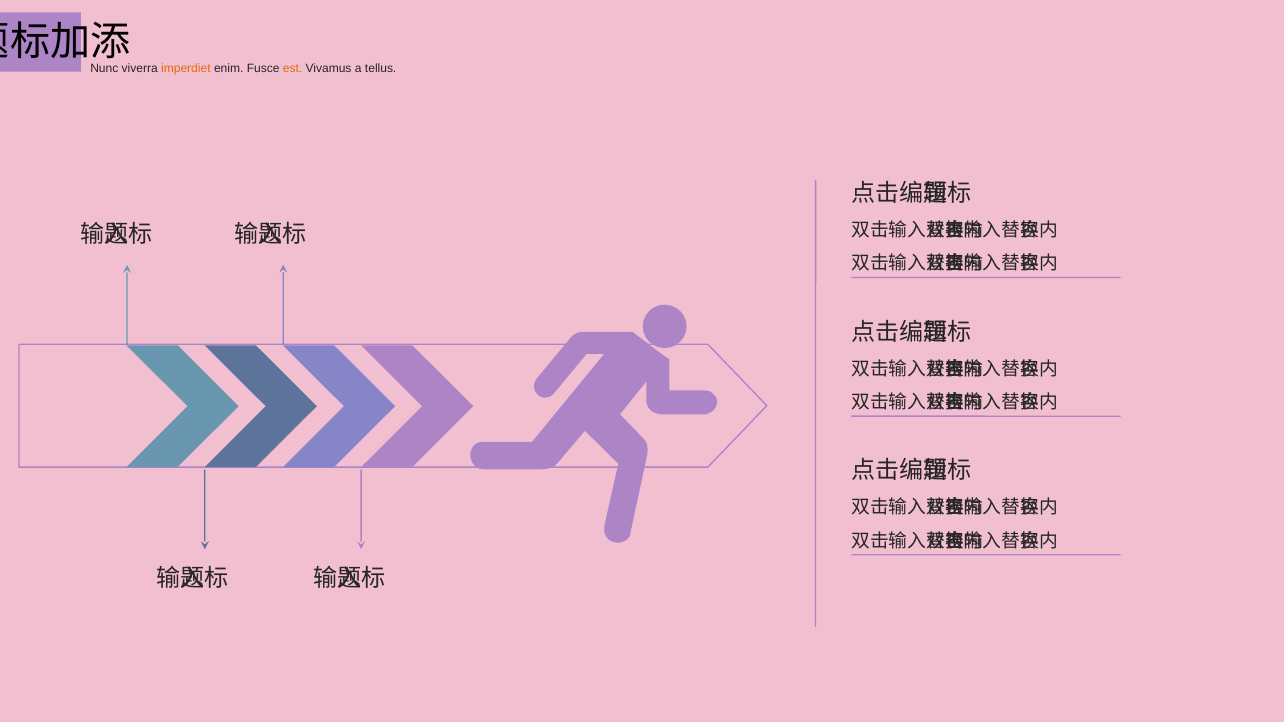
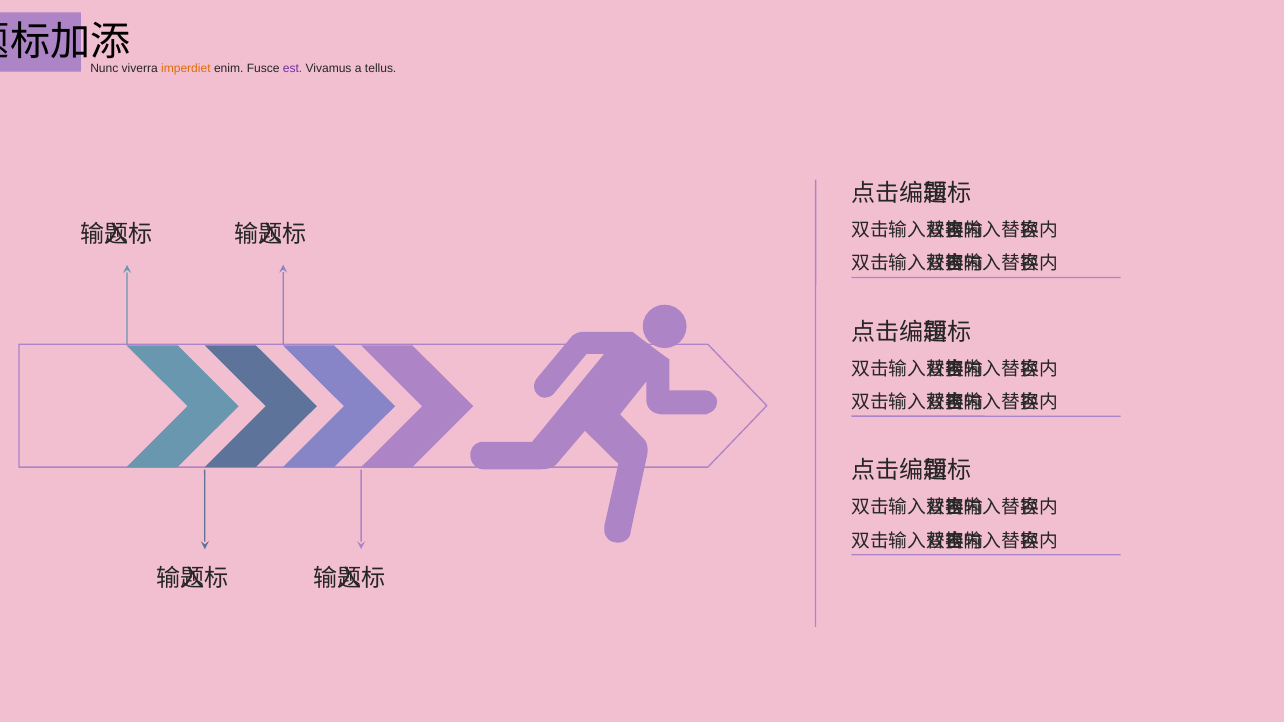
est colour: orange -> purple (293, 69)
